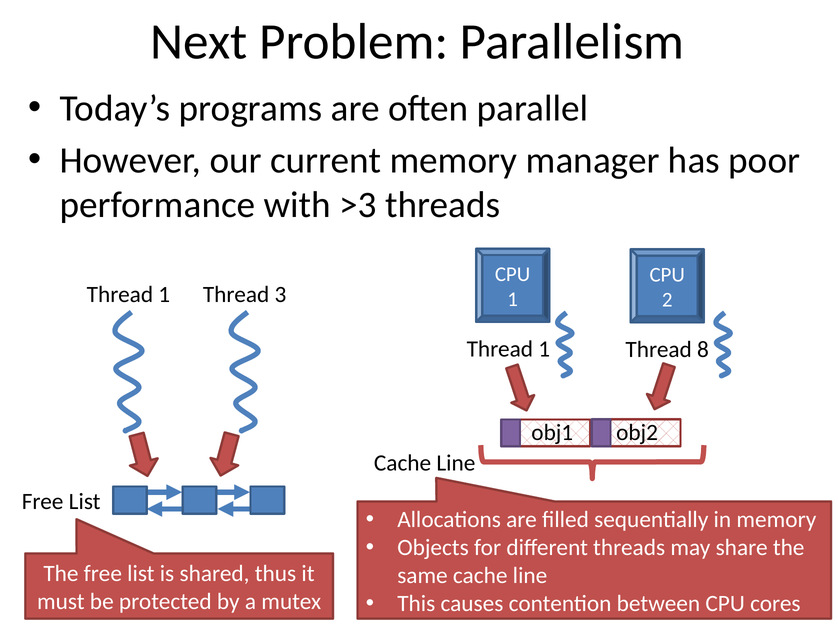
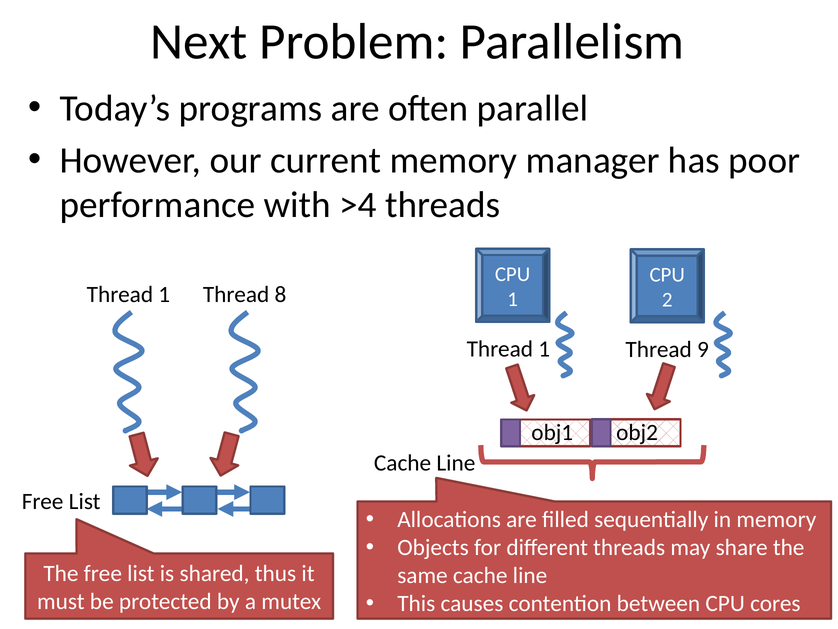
>3: >3 -> >4 (358, 205)
3: 3 -> 8 (280, 294)
8: 8 -> 9 (703, 349)
